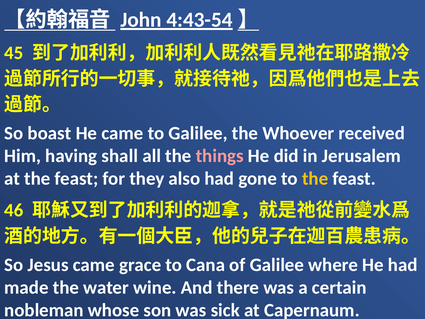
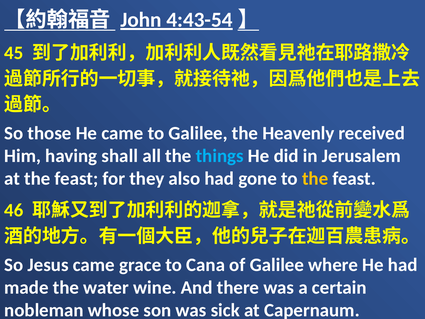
boast: boast -> those (50, 133)
Whoever: Whoever -> Heavenly (298, 133)
things colour: pink -> light blue (220, 156)
